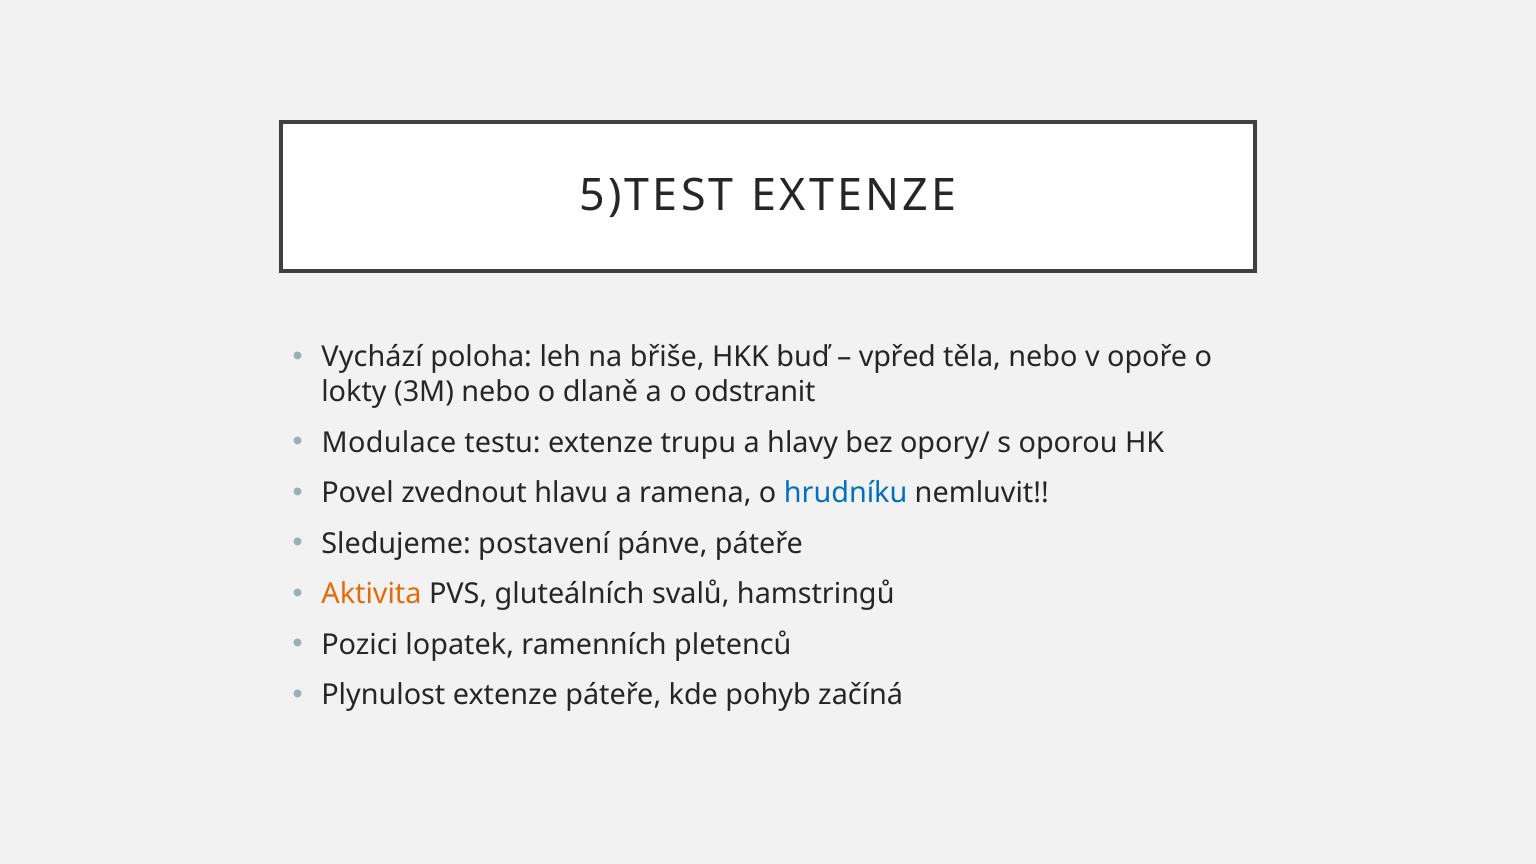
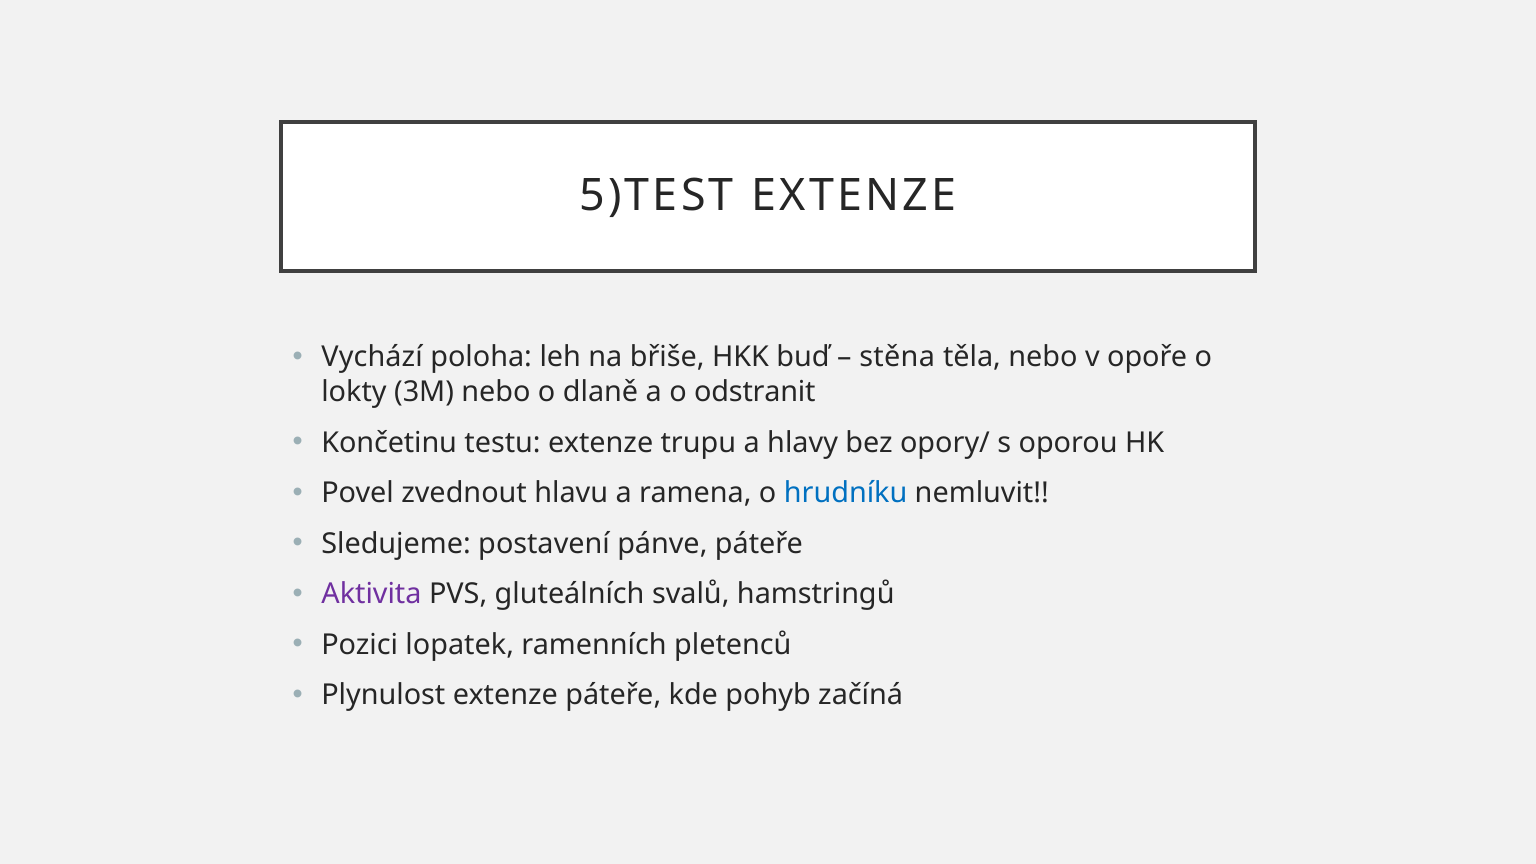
vpřed: vpřed -> stěna (897, 357)
Modulace: Modulace -> Končetinu (389, 443)
Aktivita colour: orange -> purple (371, 594)
